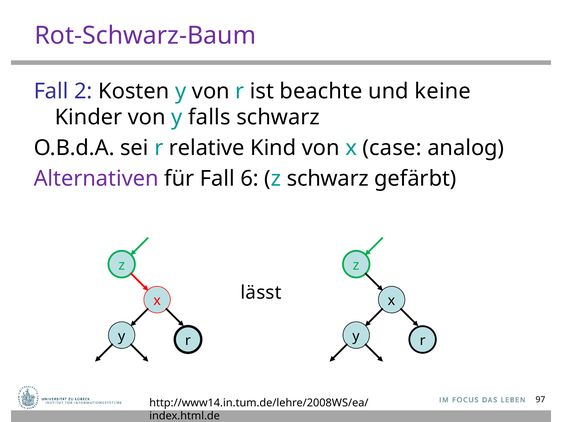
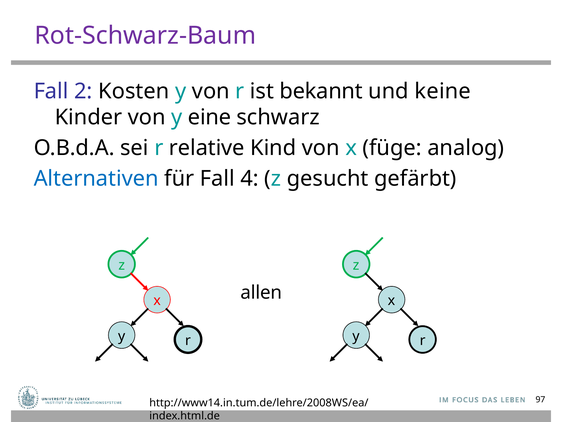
beachte: beachte -> bekannt (321, 91)
falls: falls -> eine (210, 117)
case: case -> füge (392, 148)
Alternativen colour: purple -> blue (96, 179)
6: 6 -> 4 (250, 179)
z schwarz: schwarz -> gesucht (328, 179)
lässt: lässt -> allen (261, 292)
